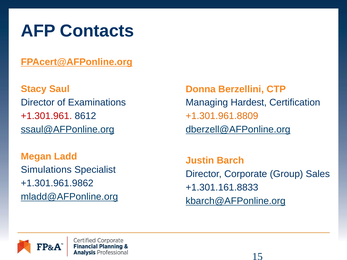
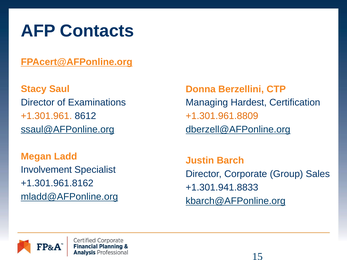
+1.301.961 colour: red -> orange (46, 116)
Simulations: Simulations -> Involvement (46, 170)
+1.301.961.9862: +1.301.961.9862 -> +1.301.961.8162 (57, 183)
+1.301.161.8833: +1.301.161.8833 -> +1.301.941.8833 (222, 188)
